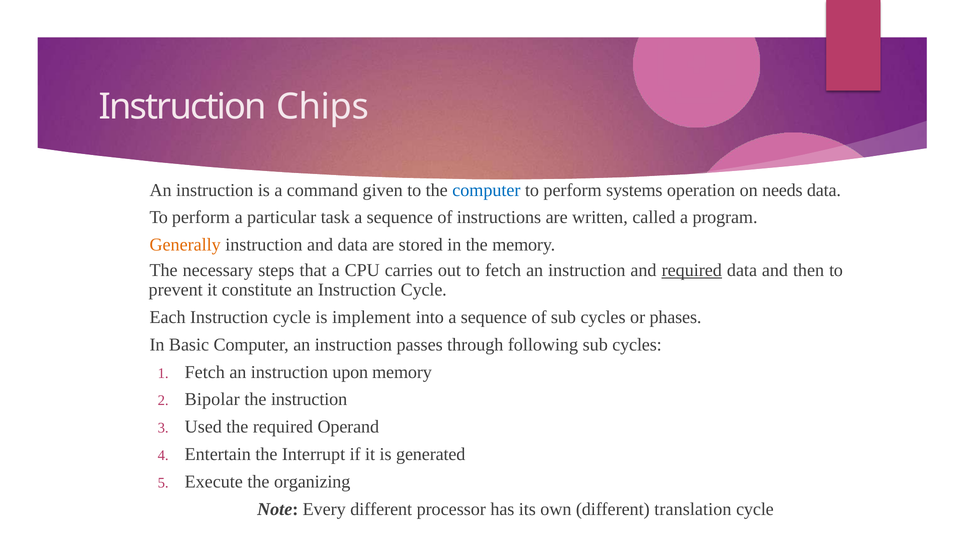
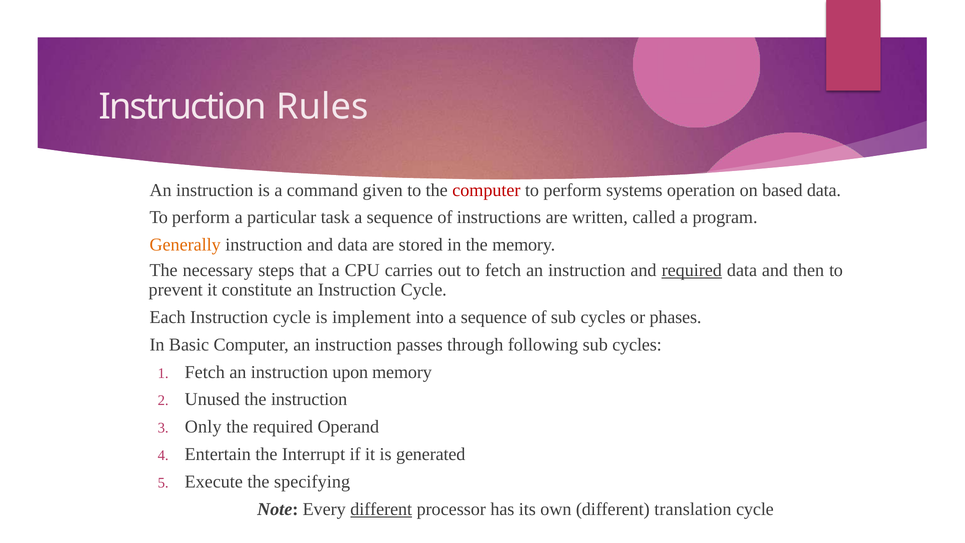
Chips: Chips -> Rules (322, 107)
computer colour: blue -> red (486, 190)
needs: needs -> based (782, 190)
Bipolar: Bipolar -> Unused (212, 399)
Used: Used -> Only (203, 427)
organizing: organizing -> specifying (312, 482)
different underline: none -> present (381, 509)
